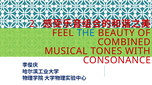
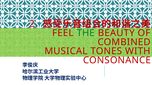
THE colour: blue -> green (86, 33)
